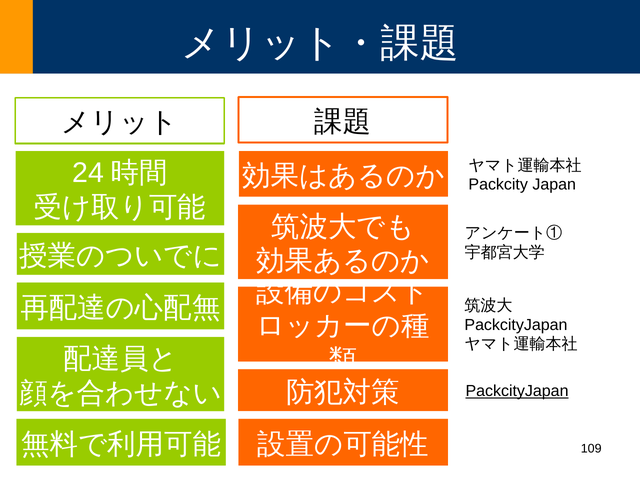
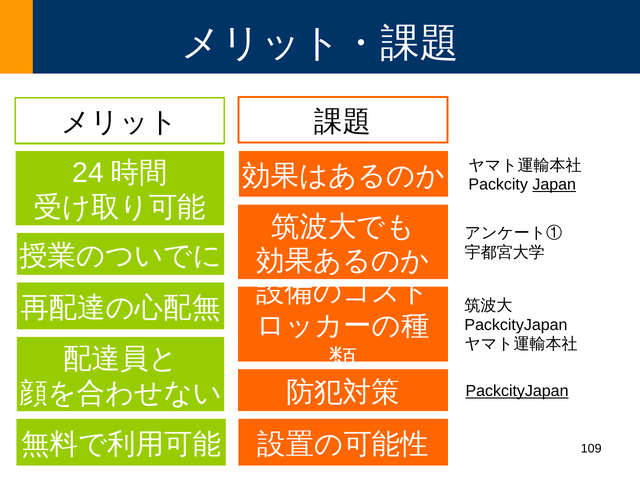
Japan underline: none -> present (554, 184)
